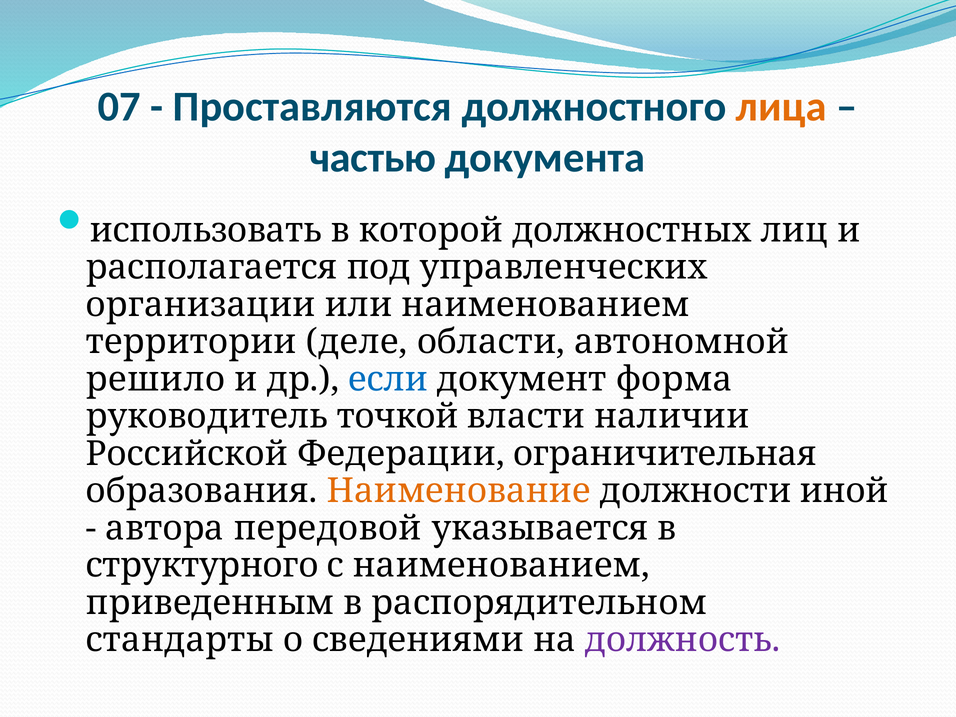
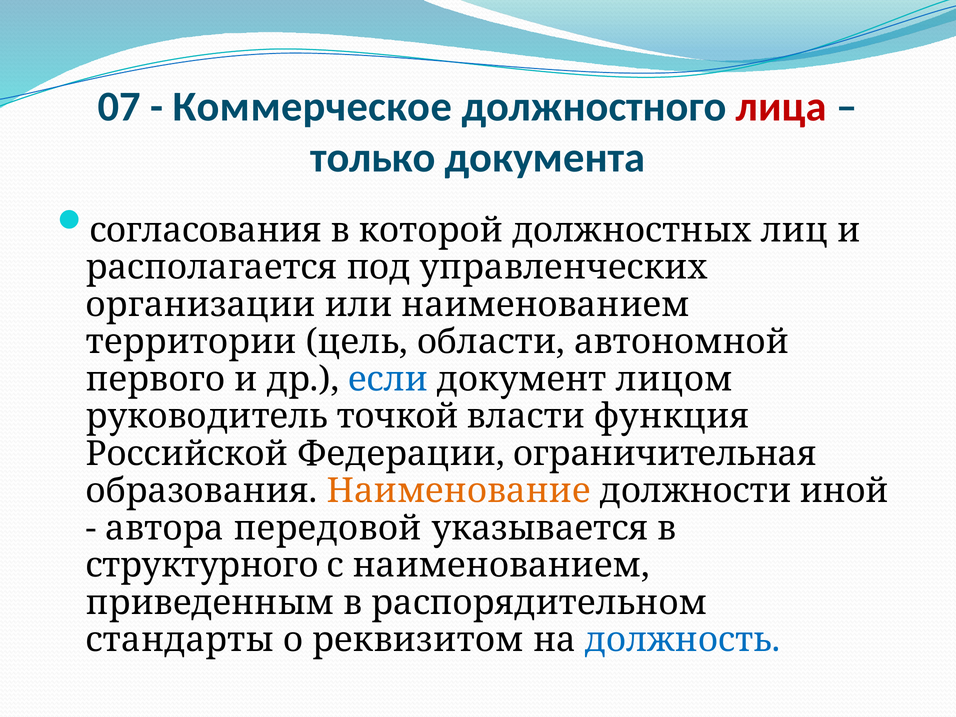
Проставляются: Проставляются -> Коммерческое (312, 107)
лица colour: orange -> red (781, 107)
частью: частью -> только (373, 158)
использовать: использовать -> согласования (206, 230)
деле: деле -> цель (357, 342)
решило: решило -> первого (156, 379)
форма: форма -> лицом (674, 379)
наличии: наличии -> функция (672, 416)
сведениями: сведениями -> реквизитом (418, 640)
должность colour: purple -> blue (683, 640)
